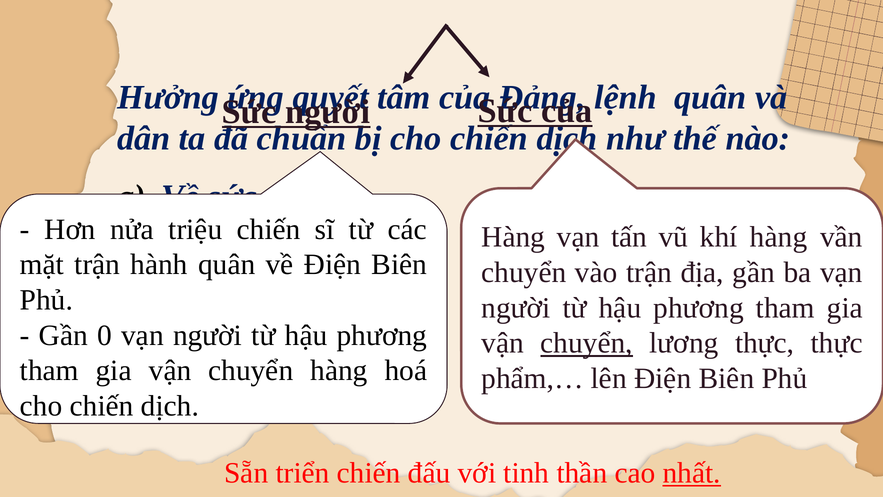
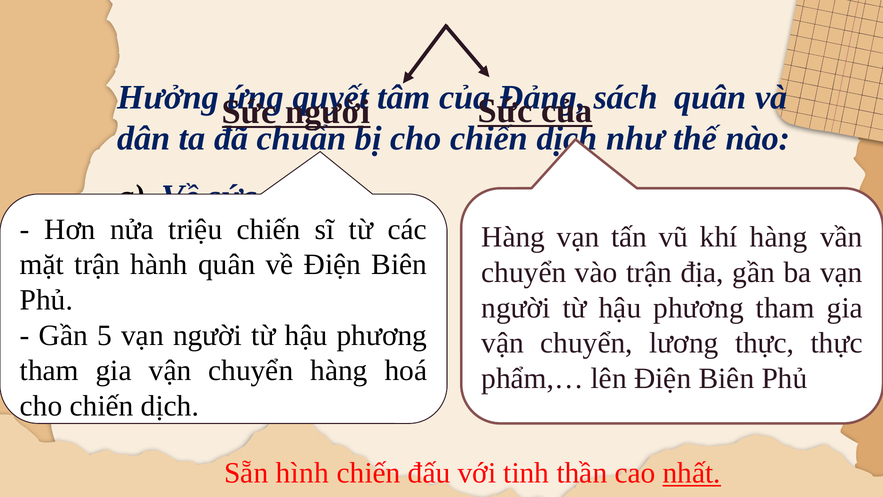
lệnh: lệnh -> sách (626, 97)
0: 0 -> 5 (105, 335)
chuyển underline: present -> none (587, 343)
triển: triển -> hình (302, 473)
